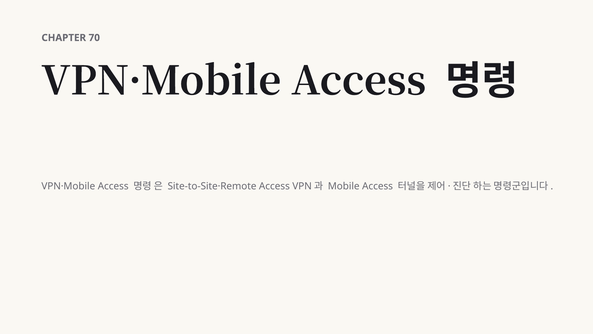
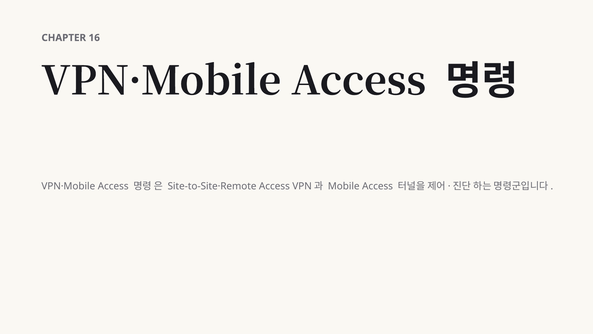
70: 70 -> 16 (94, 38)
